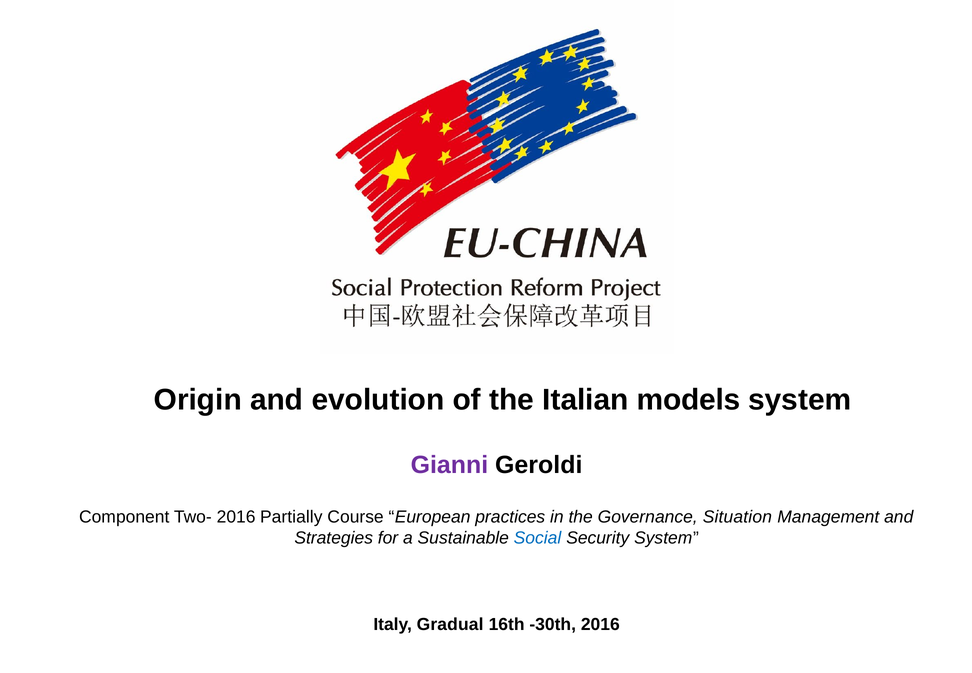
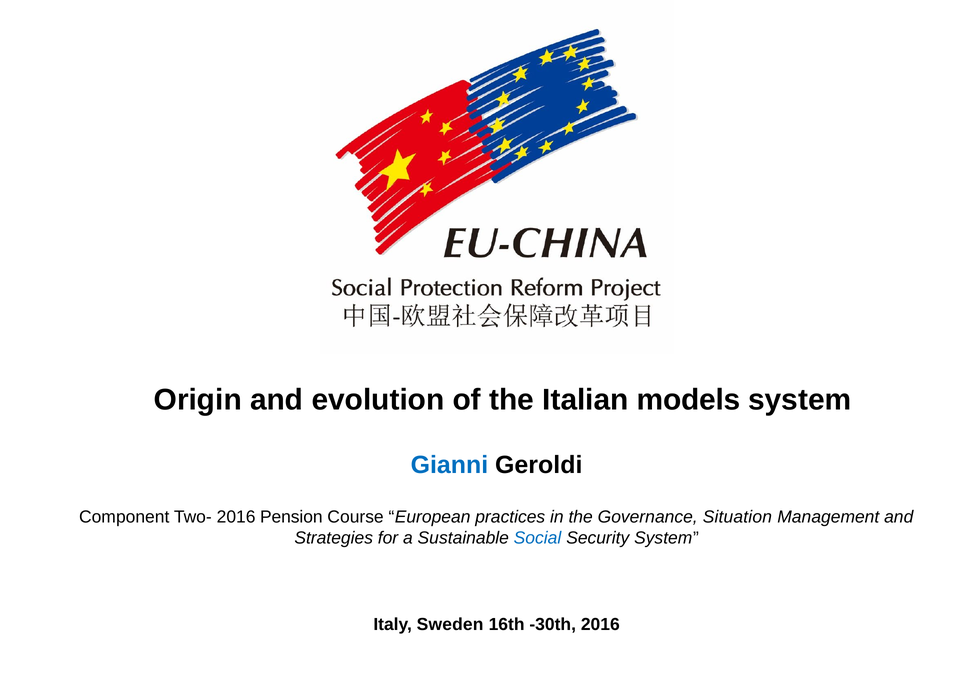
Gianni colour: purple -> blue (449, 465)
Partially: Partially -> Pension (291, 517)
Gradual: Gradual -> Sweden (450, 625)
